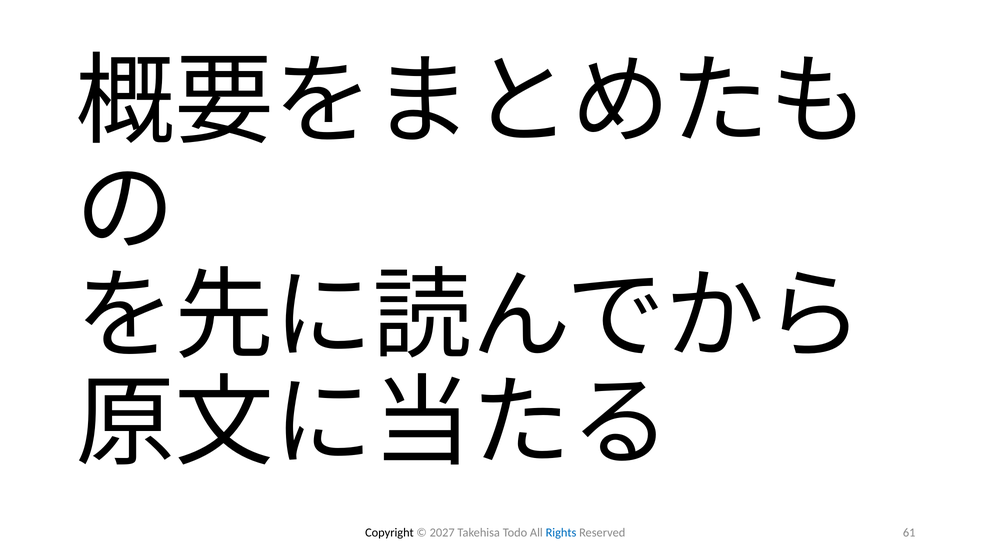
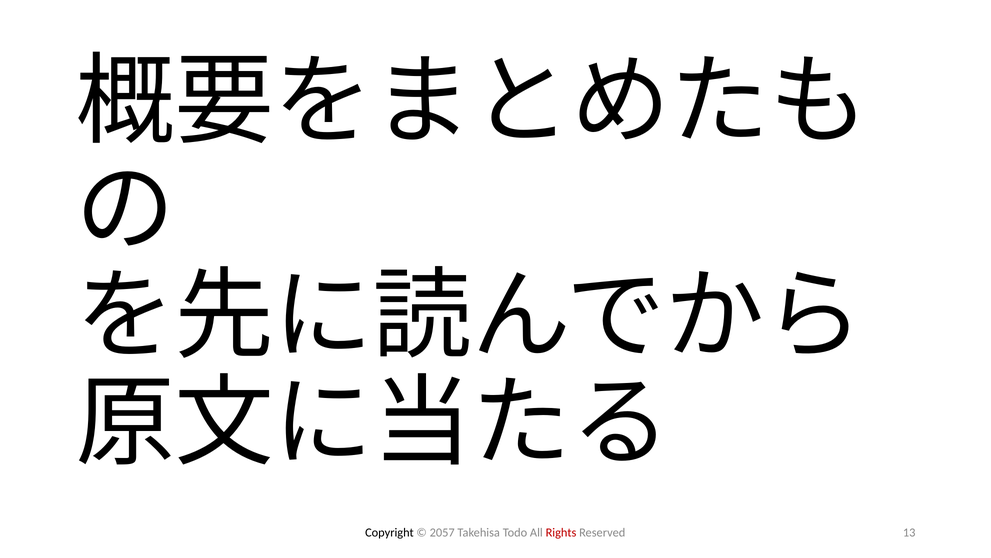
2027: 2027 -> 2057 (442, 532)
Rights colour: blue -> red (561, 532)
61: 61 -> 13 (909, 532)
